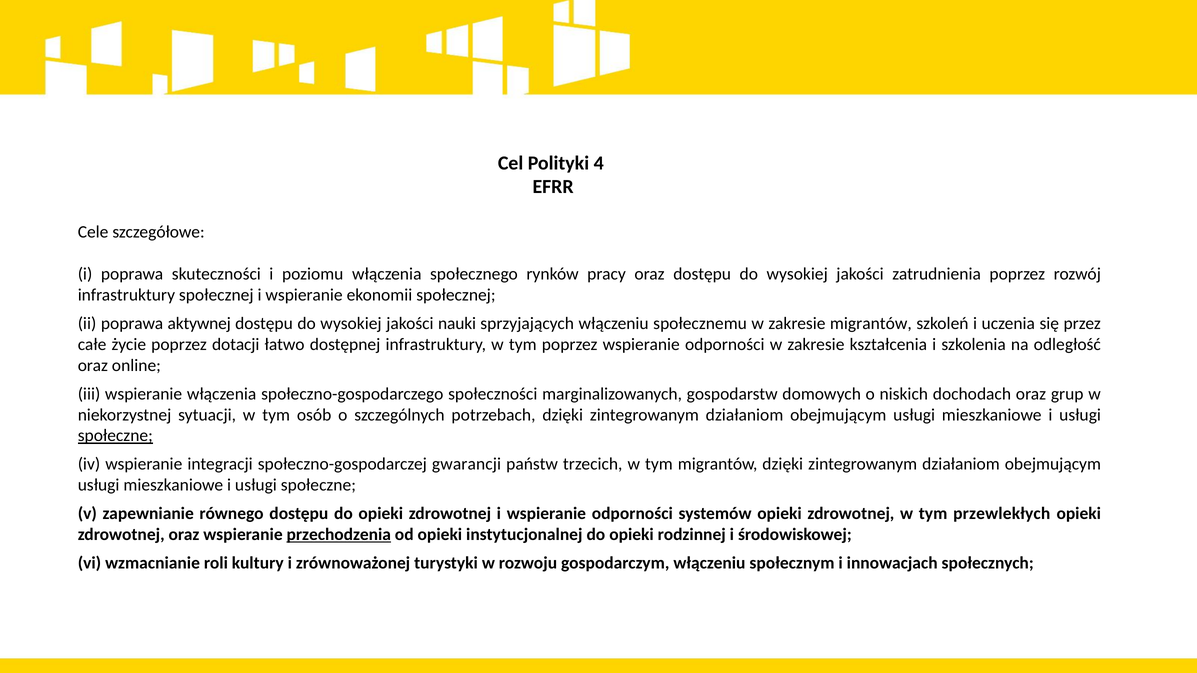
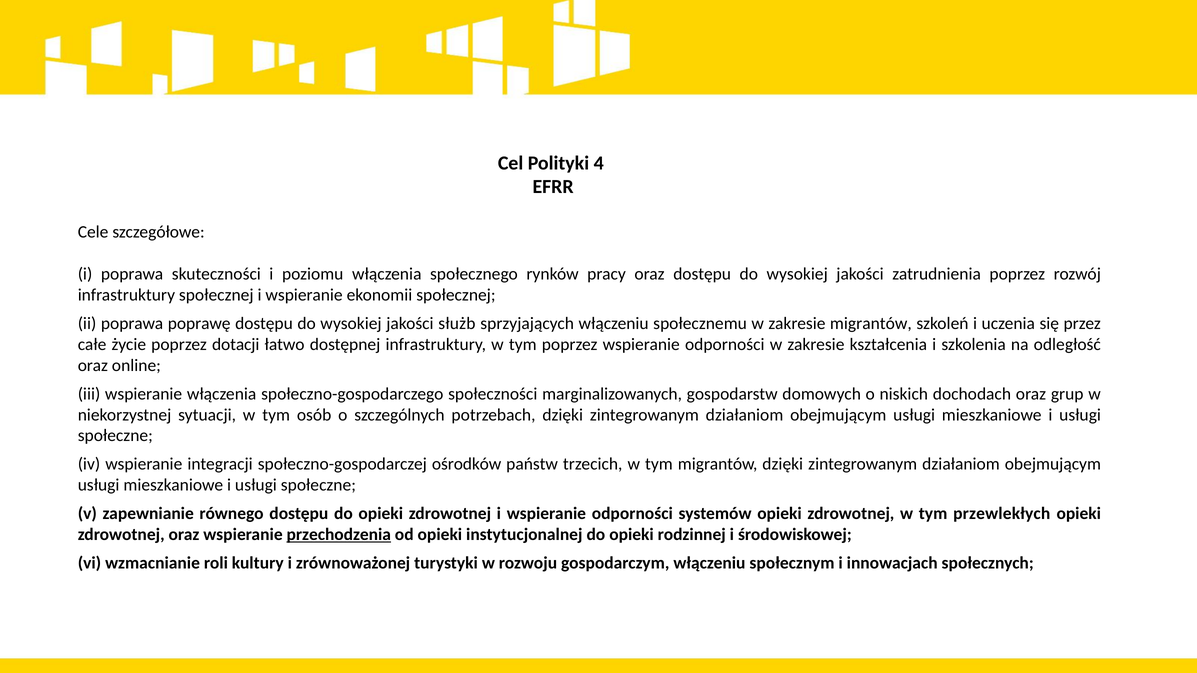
aktywnej: aktywnej -> poprawę (199, 324)
nauki: nauki -> służb (457, 324)
społeczne underline: present -> none (115, 436)
gwarancji: gwarancji -> ośrodków (467, 464)
